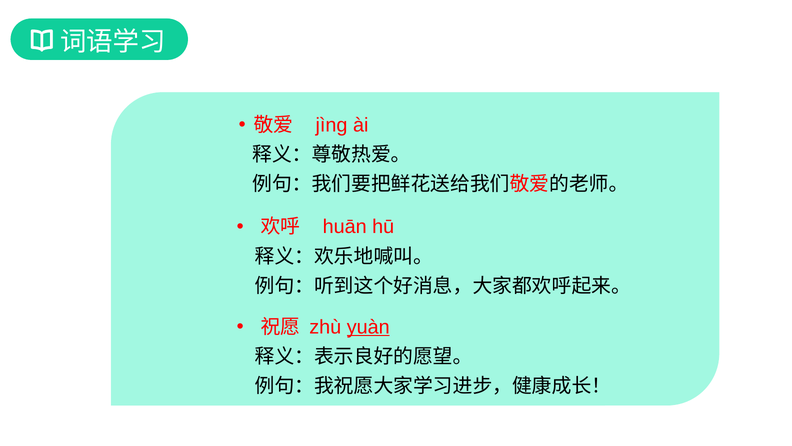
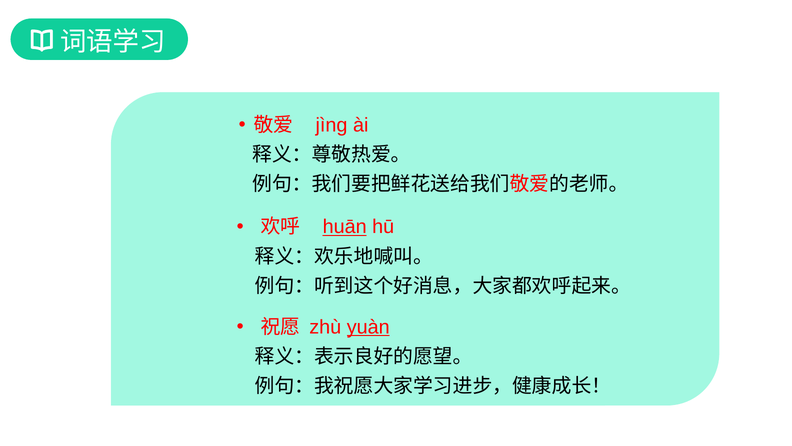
huān underline: none -> present (345, 227)
